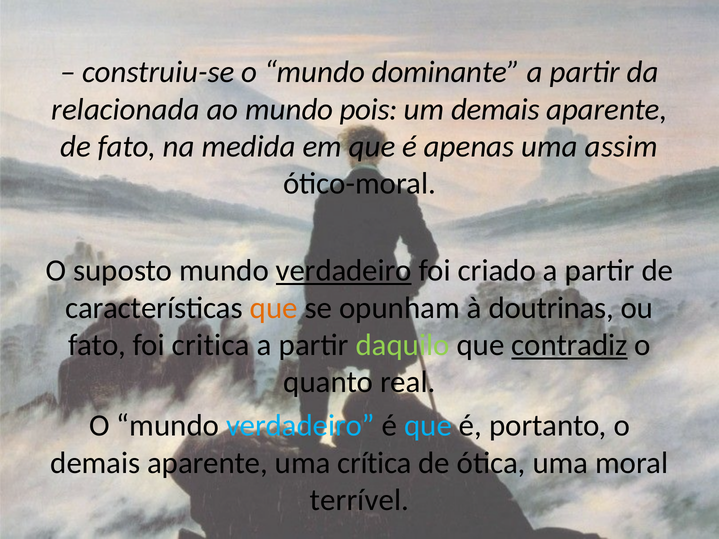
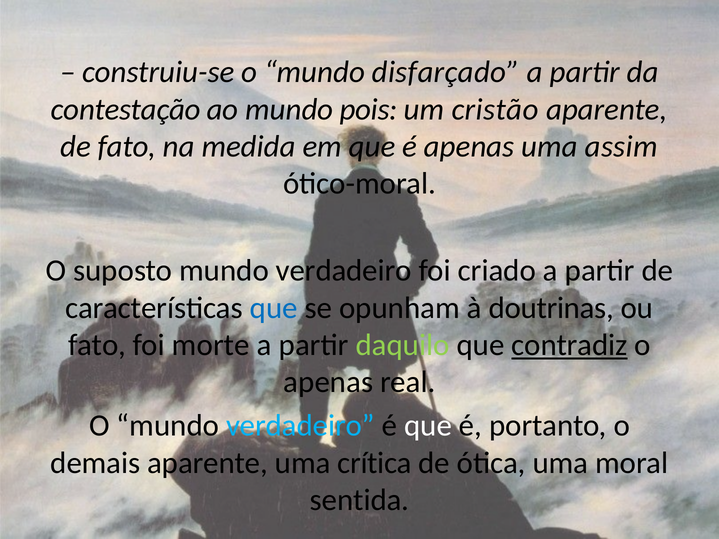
dominante: dominante -> disfarçado (446, 72)
relacionada: relacionada -> contestação (126, 109)
um demais: demais -> cristão (495, 109)
verdadeiro underline: present -> none (344, 271)
que colour: orange -> blue (274, 308)
critica: critica -> morte (211, 345)
quanto: quanto -> apenas (328, 382)
que colour: light blue -> white (428, 426)
terrível: terrível -> sentida (360, 500)
